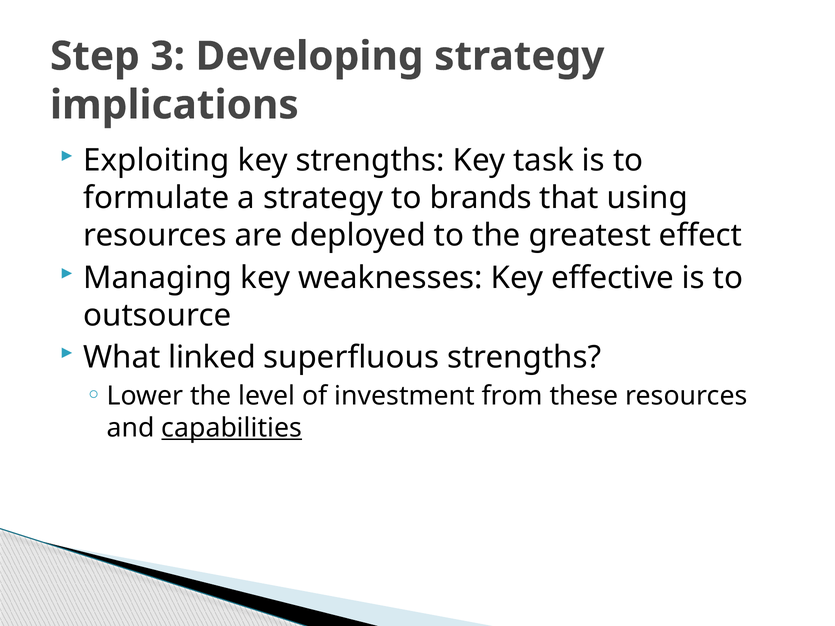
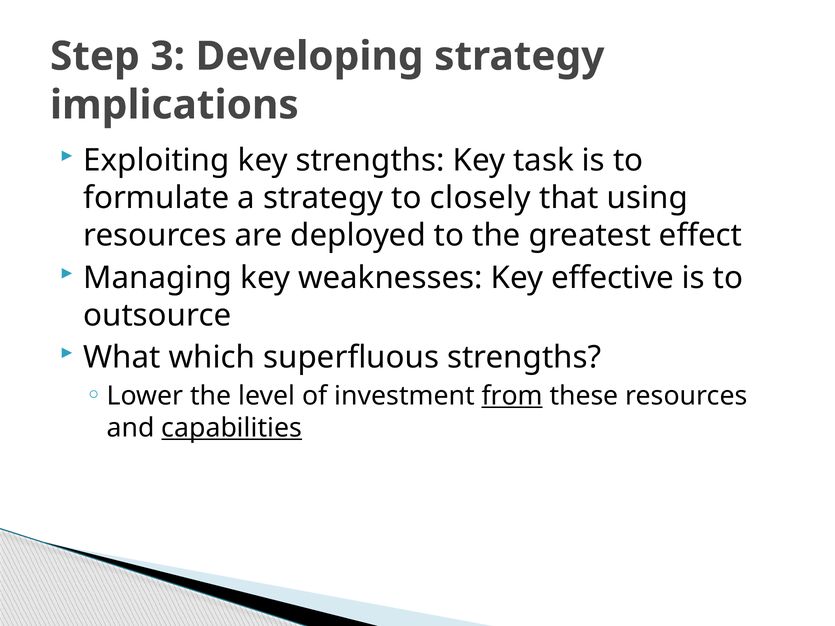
brands: brands -> closely (480, 198)
linked: linked -> which (212, 358)
from underline: none -> present (512, 396)
